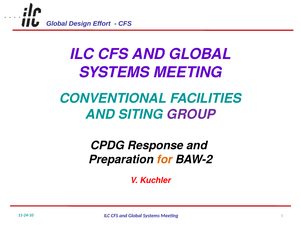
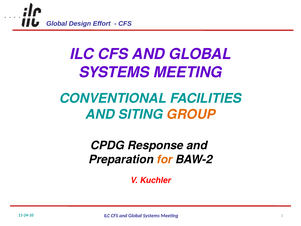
GROUP colour: purple -> orange (191, 114)
